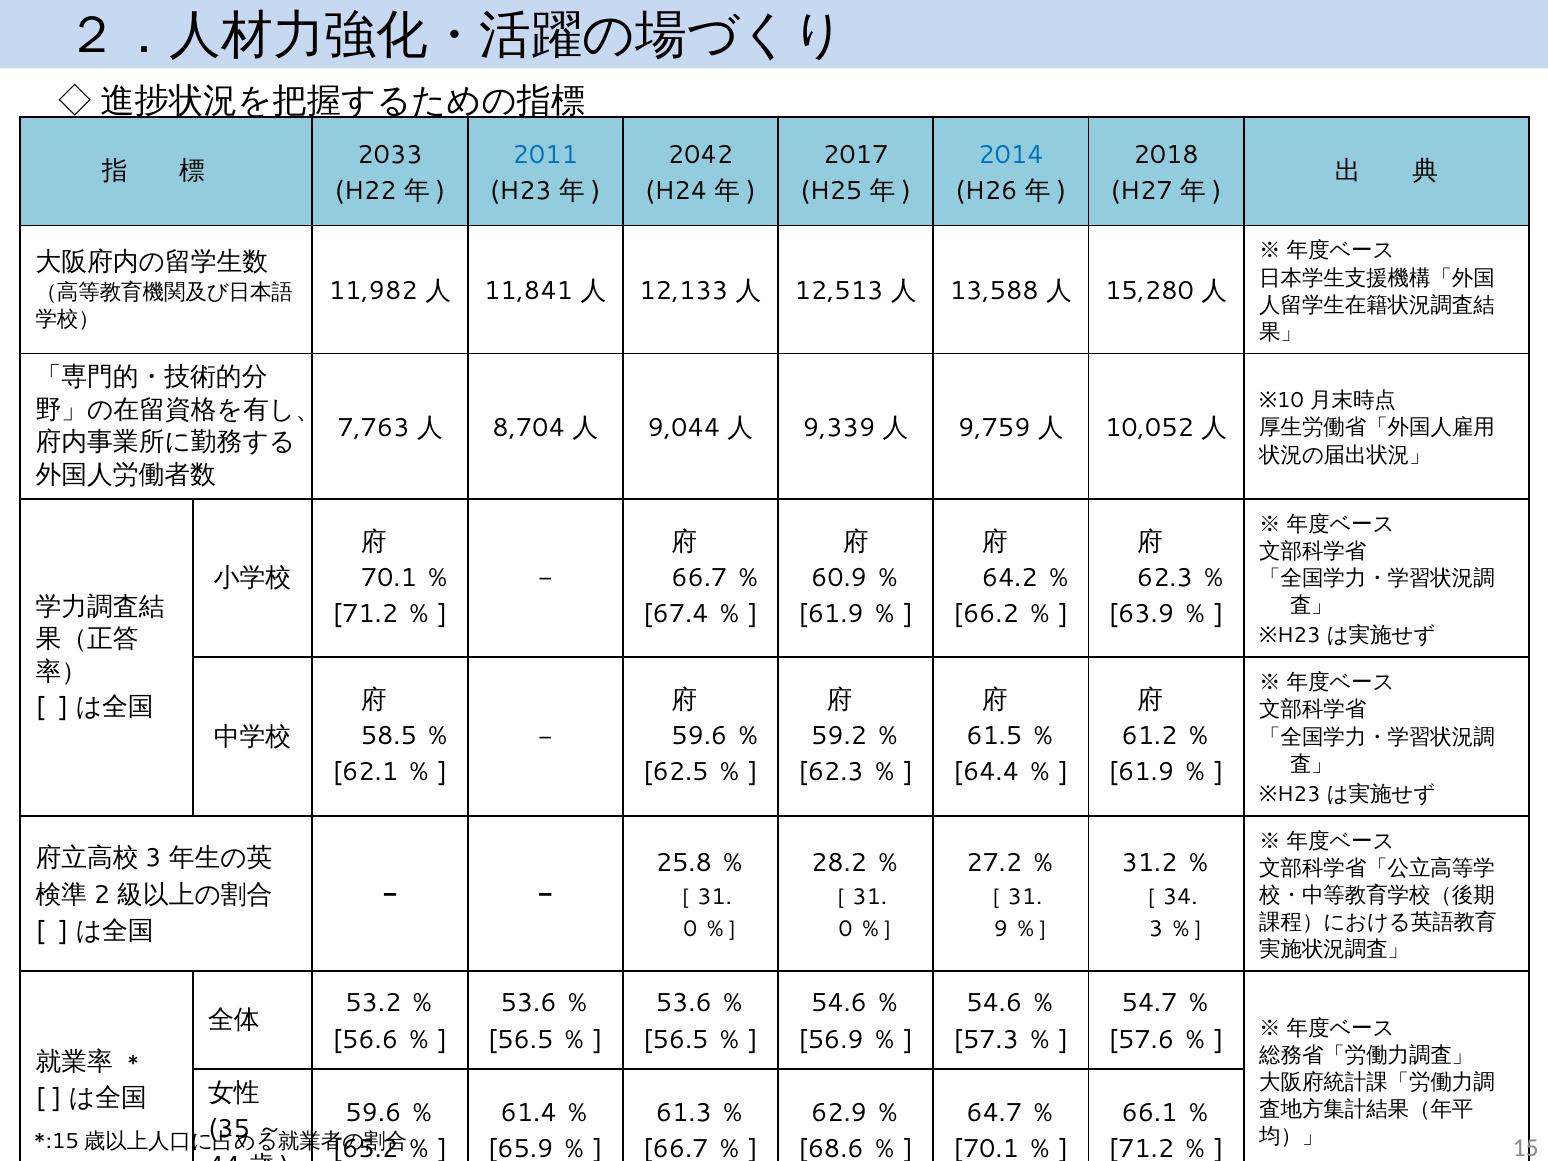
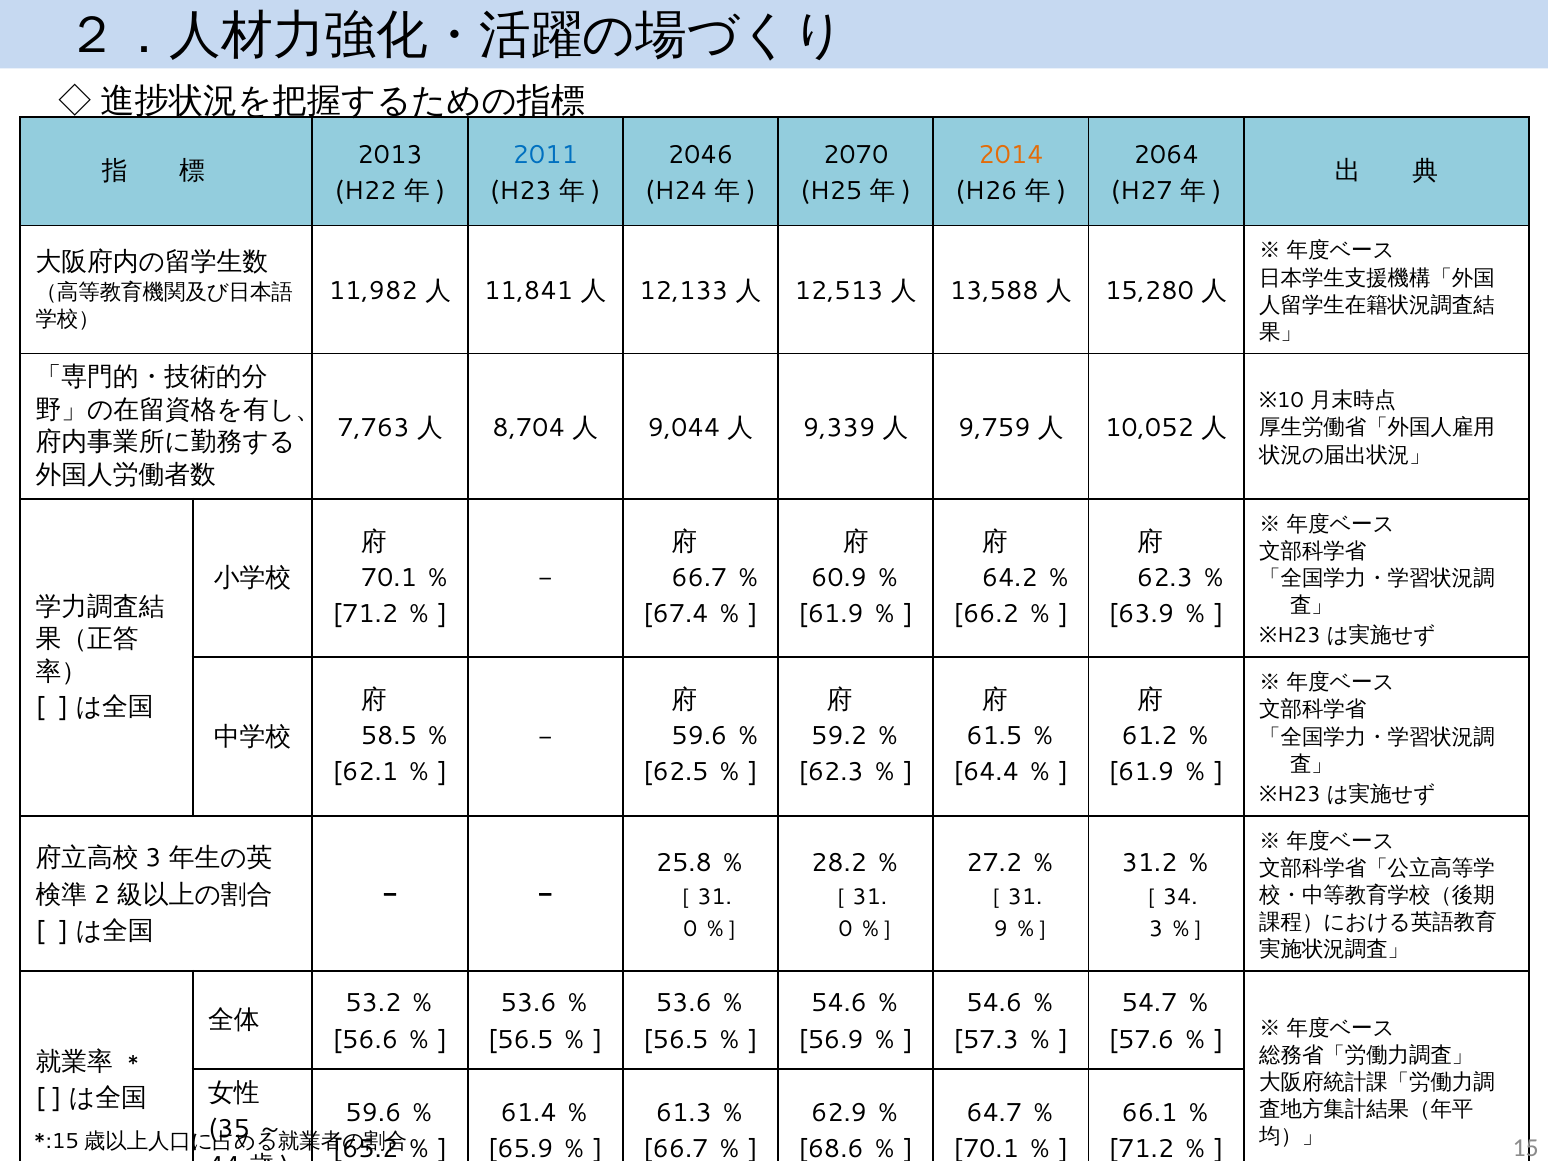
2033: 2033 -> 2013 (390, 155)
2042: 2042 -> 2046 (700, 155)
2017: 2017 -> 2070 (856, 155)
2014 colour: blue -> orange (1011, 155)
2018: 2018 -> 2064 (1166, 155)
